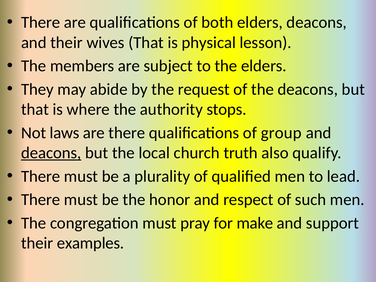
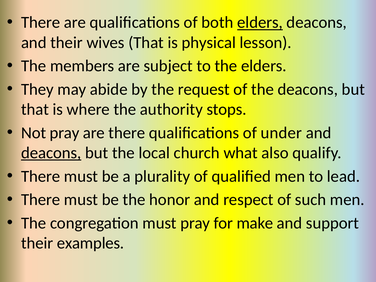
elders underline: none -> present (260, 22)
Not laws: laws -> pray (65, 133)
group: group -> under (281, 133)
truth: truth -> what (241, 153)
